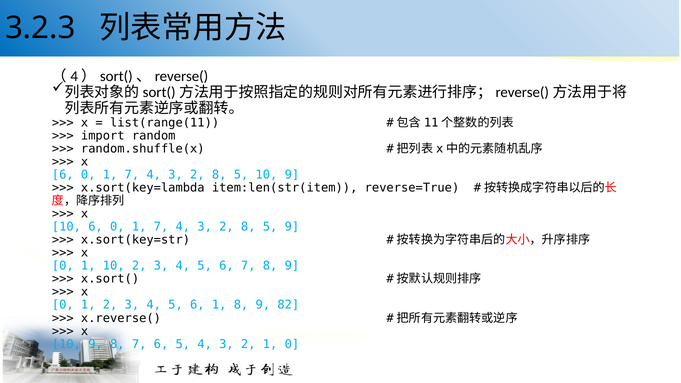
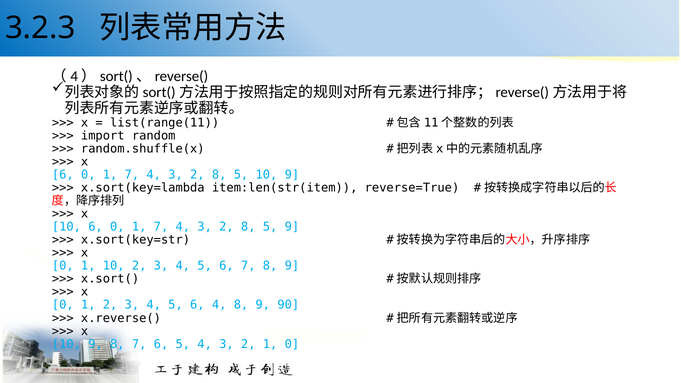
6 1: 1 -> 4 (219, 305)
82: 82 -> 90 (288, 305)
